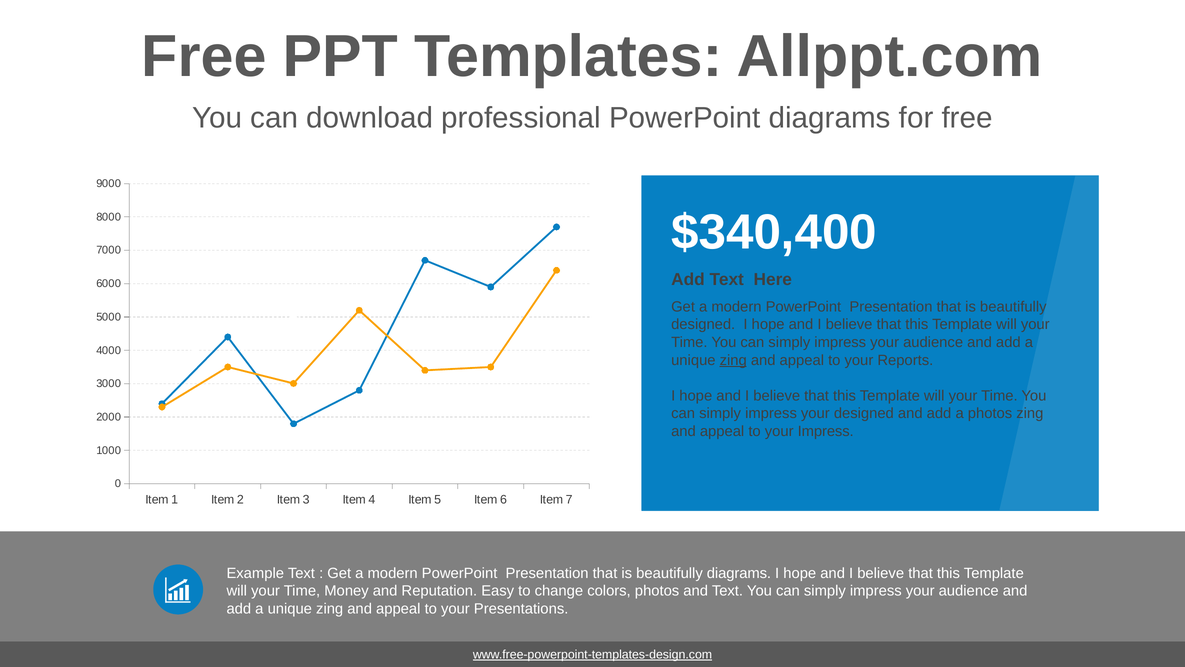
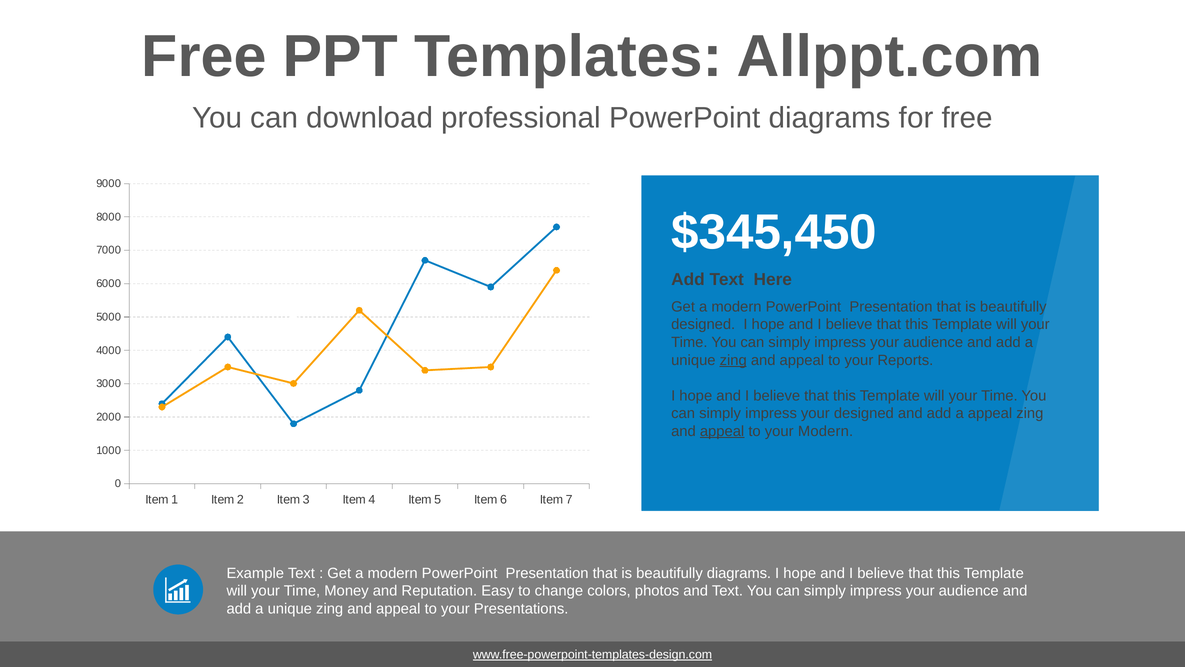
$340,400: $340,400 -> $345,450 (774, 232)
a photos: photos -> appeal (990, 413)
appeal underline: none -> present (722, 431)
your Impress: Impress -> Modern (826, 431)
